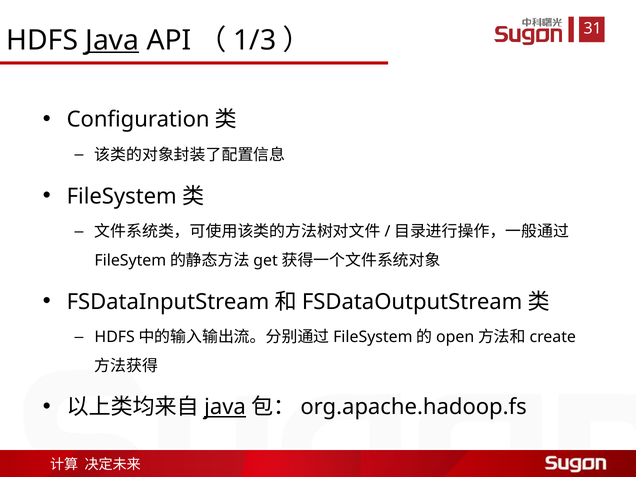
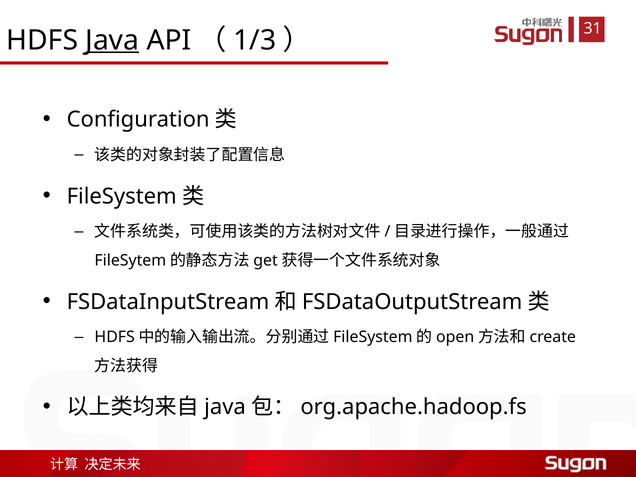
java underline: present -> none (225, 407)
